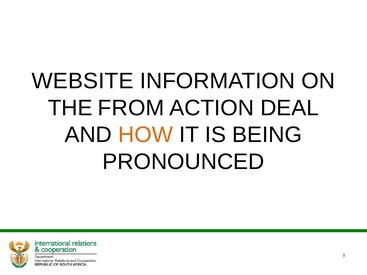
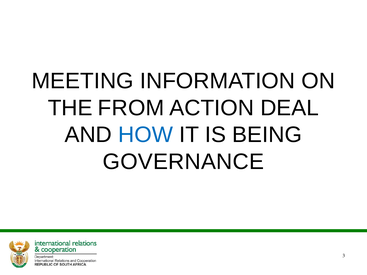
WEBSITE: WEBSITE -> MEETING (83, 81)
HOW colour: orange -> blue (146, 135)
PRONOUNCED: PRONOUNCED -> GOVERNANCE (183, 162)
